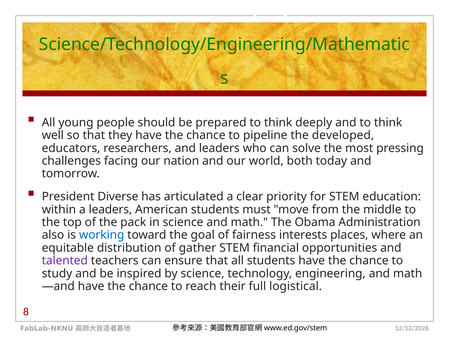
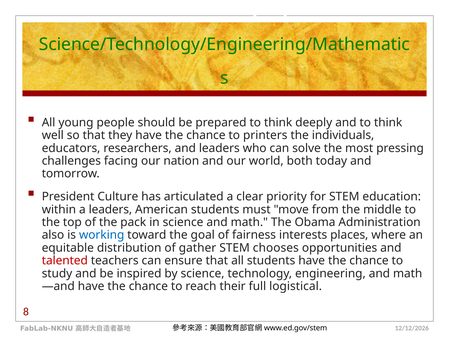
pipeline: pipeline -> printers (265, 135)
developed: developed -> individuals (343, 135)
Diverse: Diverse -> Culture (118, 197)
financial: financial -> chooses (276, 248)
talented colour: purple -> red (65, 261)
